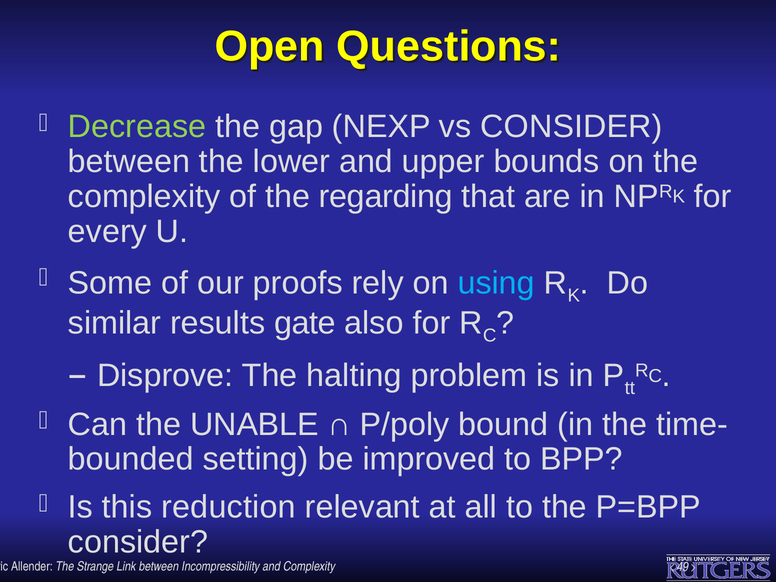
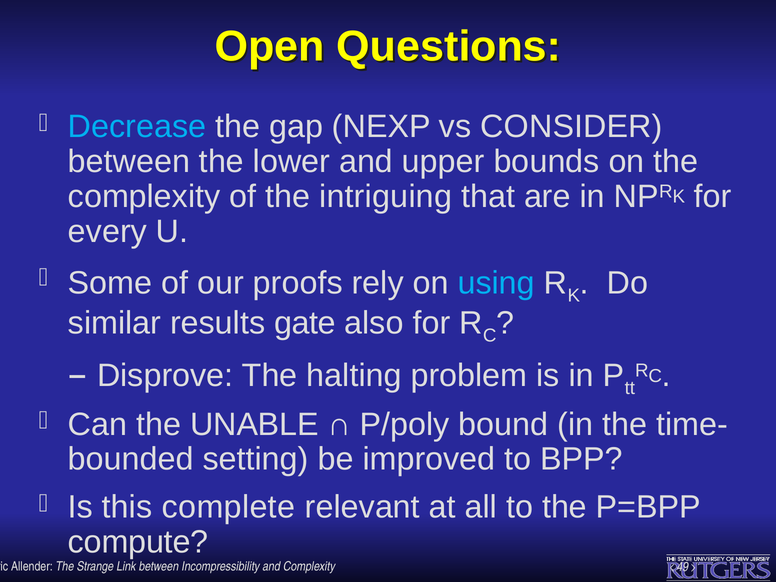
Decrease colour: light green -> light blue (137, 127)
regarding: regarding -> intriguing (386, 197)
reduction: reduction -> complete (228, 507)
consider: consider -> compute (138, 542)
